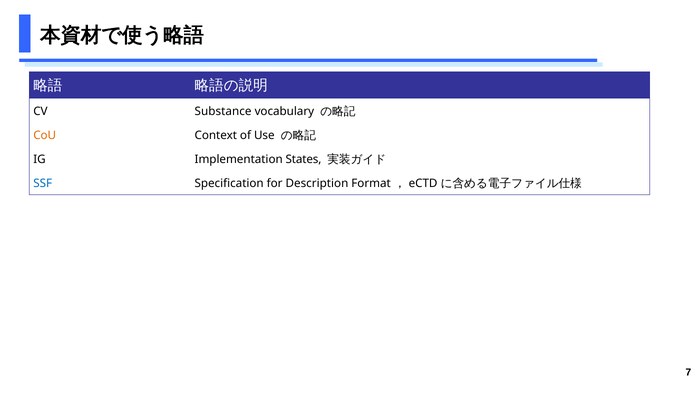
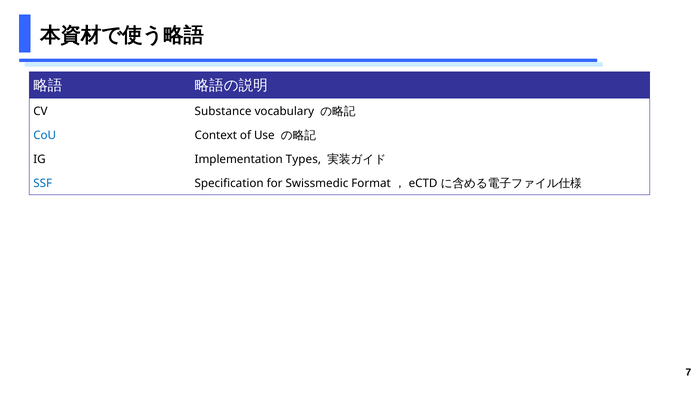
CoU colour: orange -> blue (45, 135)
States: States -> Types (303, 160)
Description: Description -> Swissmedic (317, 184)
